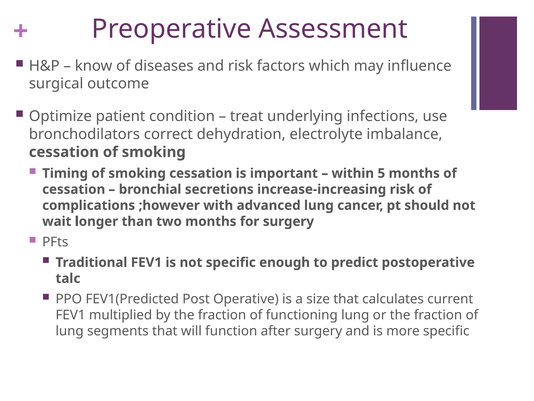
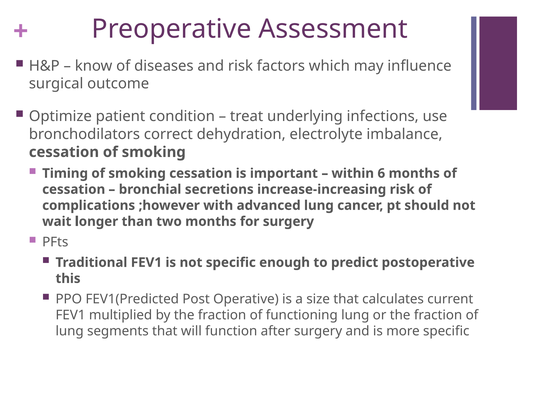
5: 5 -> 6 (381, 173)
talc: talc -> this (68, 278)
